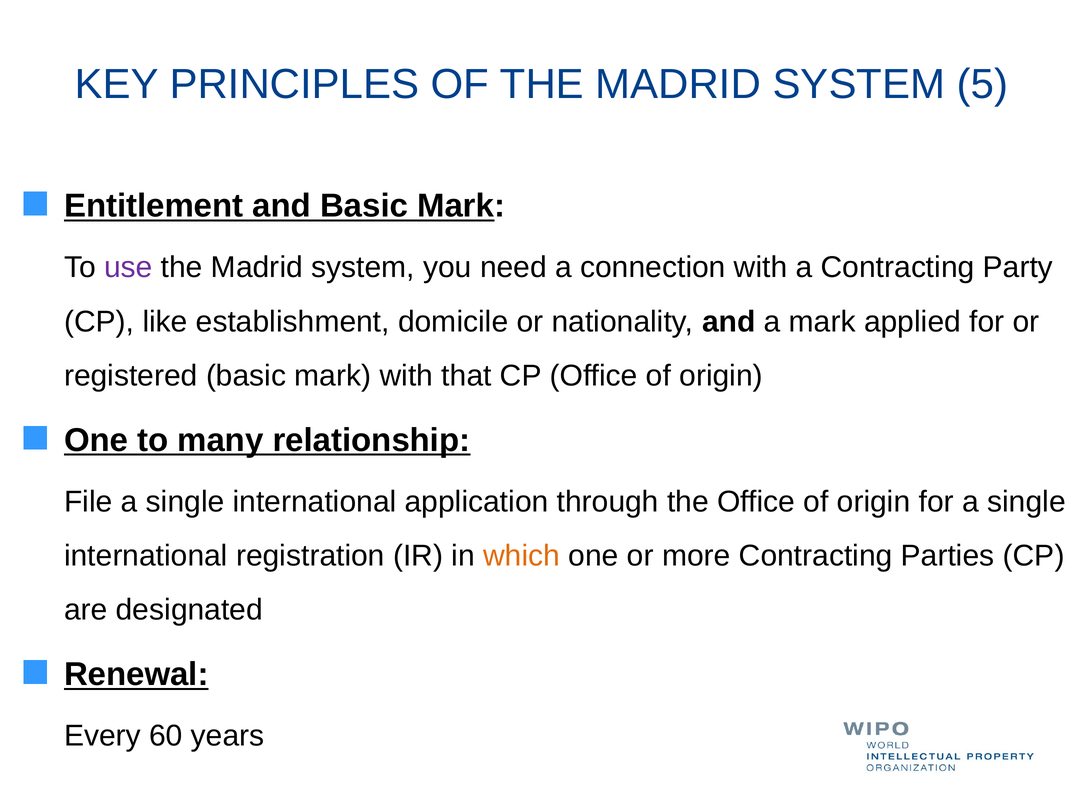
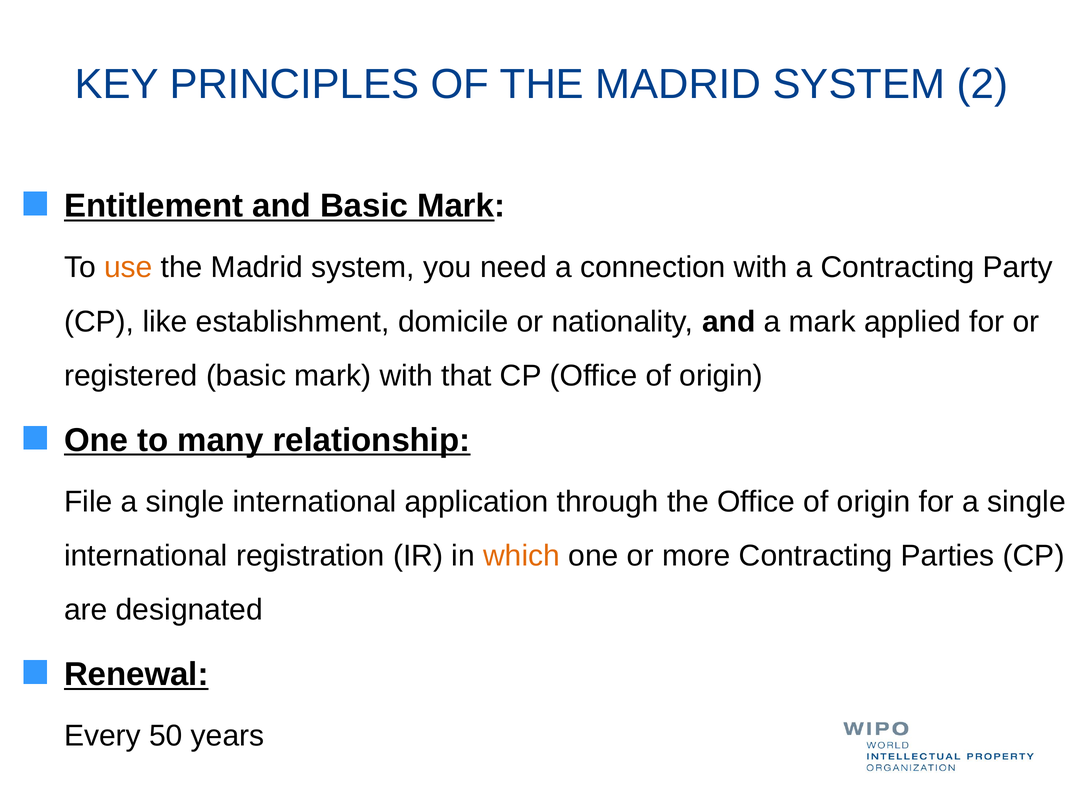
5: 5 -> 2 (982, 84)
use colour: purple -> orange (128, 267)
60: 60 -> 50 (166, 736)
